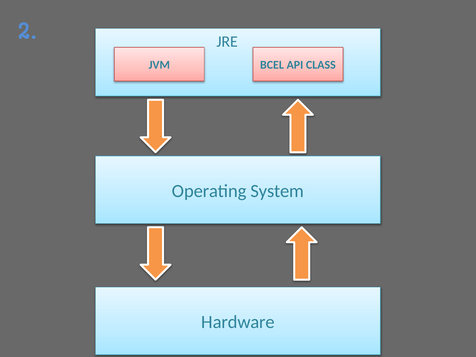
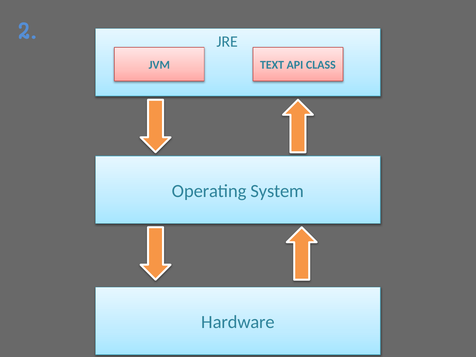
BCEL: BCEL -> TEXT (272, 65)
